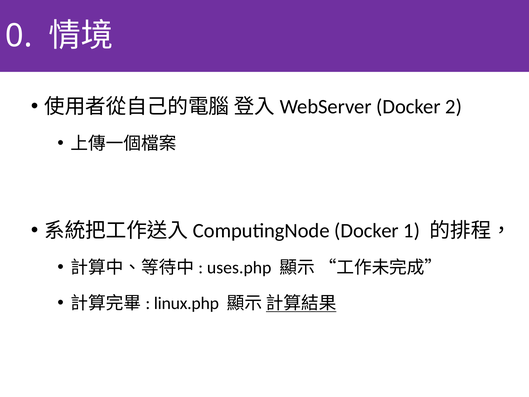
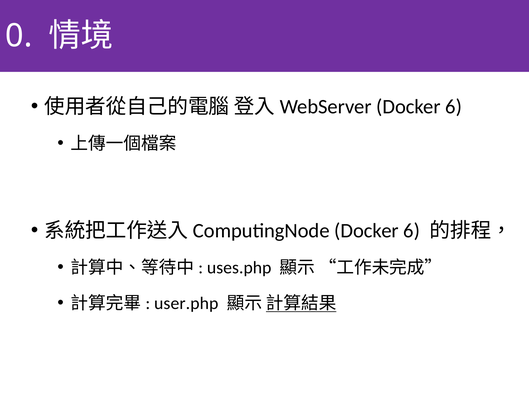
2: 2 -> 6 (454, 107)
1: 1 -> 6 (412, 231)
linux.php: linux.php -> user.php (186, 303)
